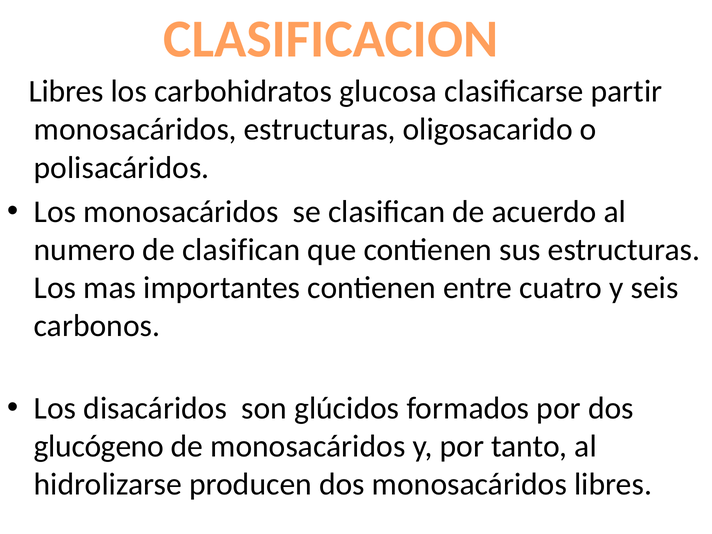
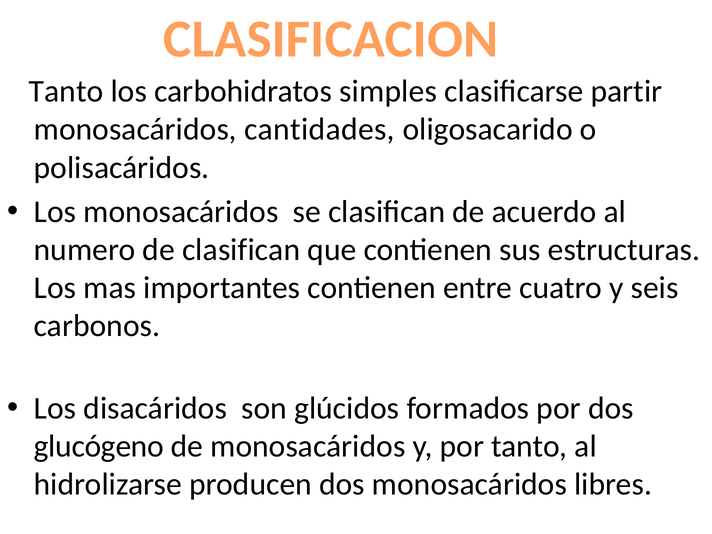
Libres: Libres -> Tanto (66, 92)
glucosa: glucosa -> simples (388, 92)
monosacáridos estructuras: estructuras -> cantidades (320, 130)
